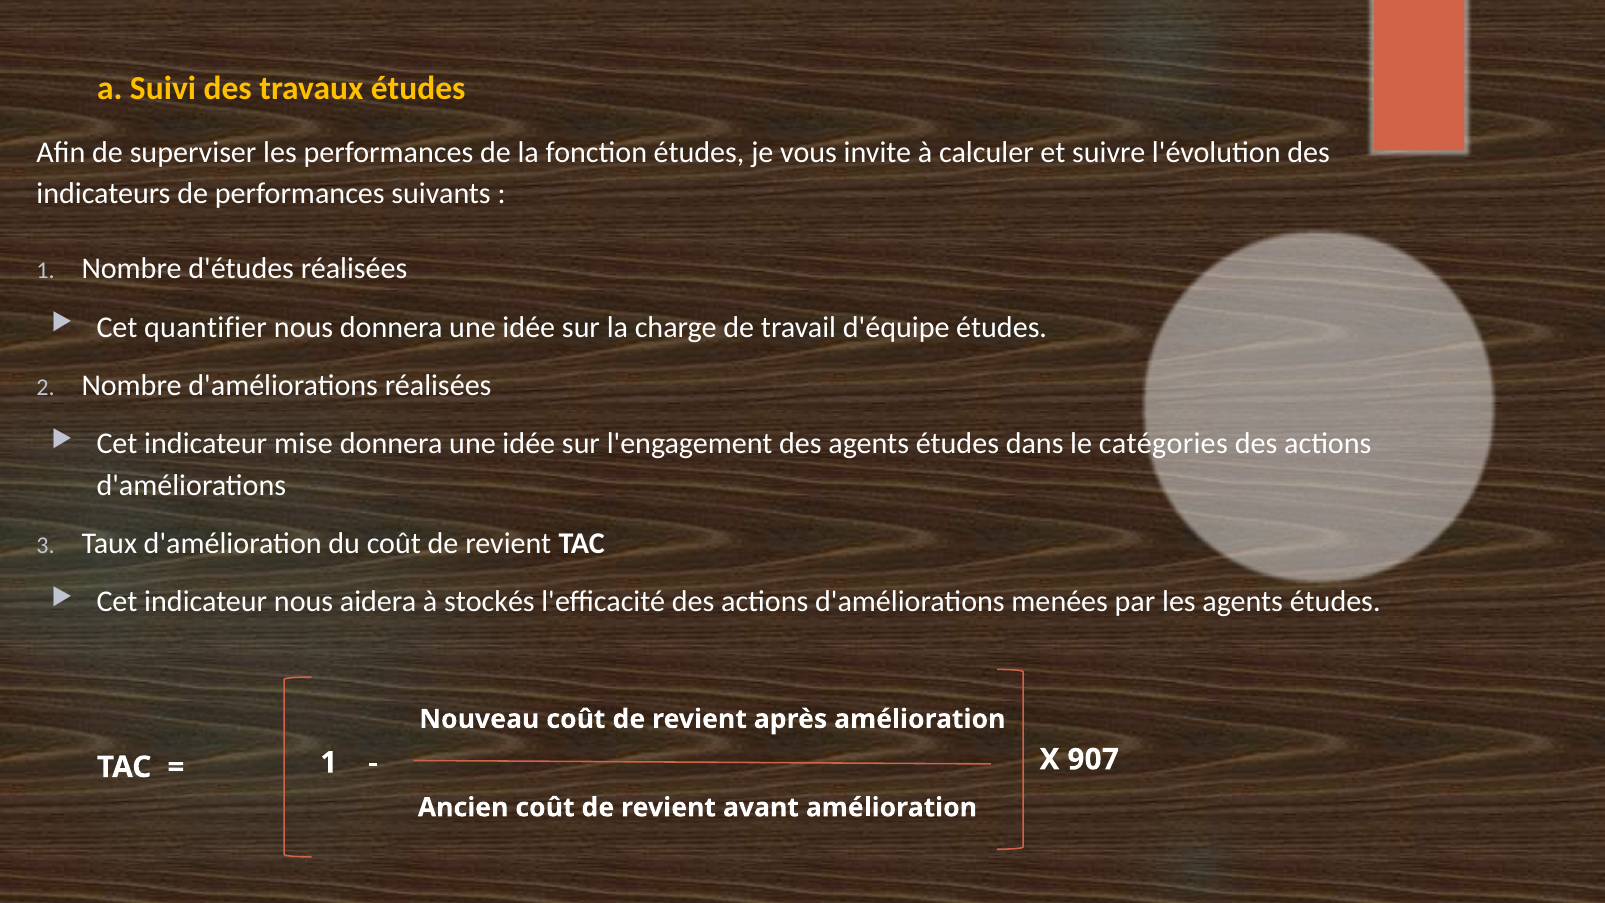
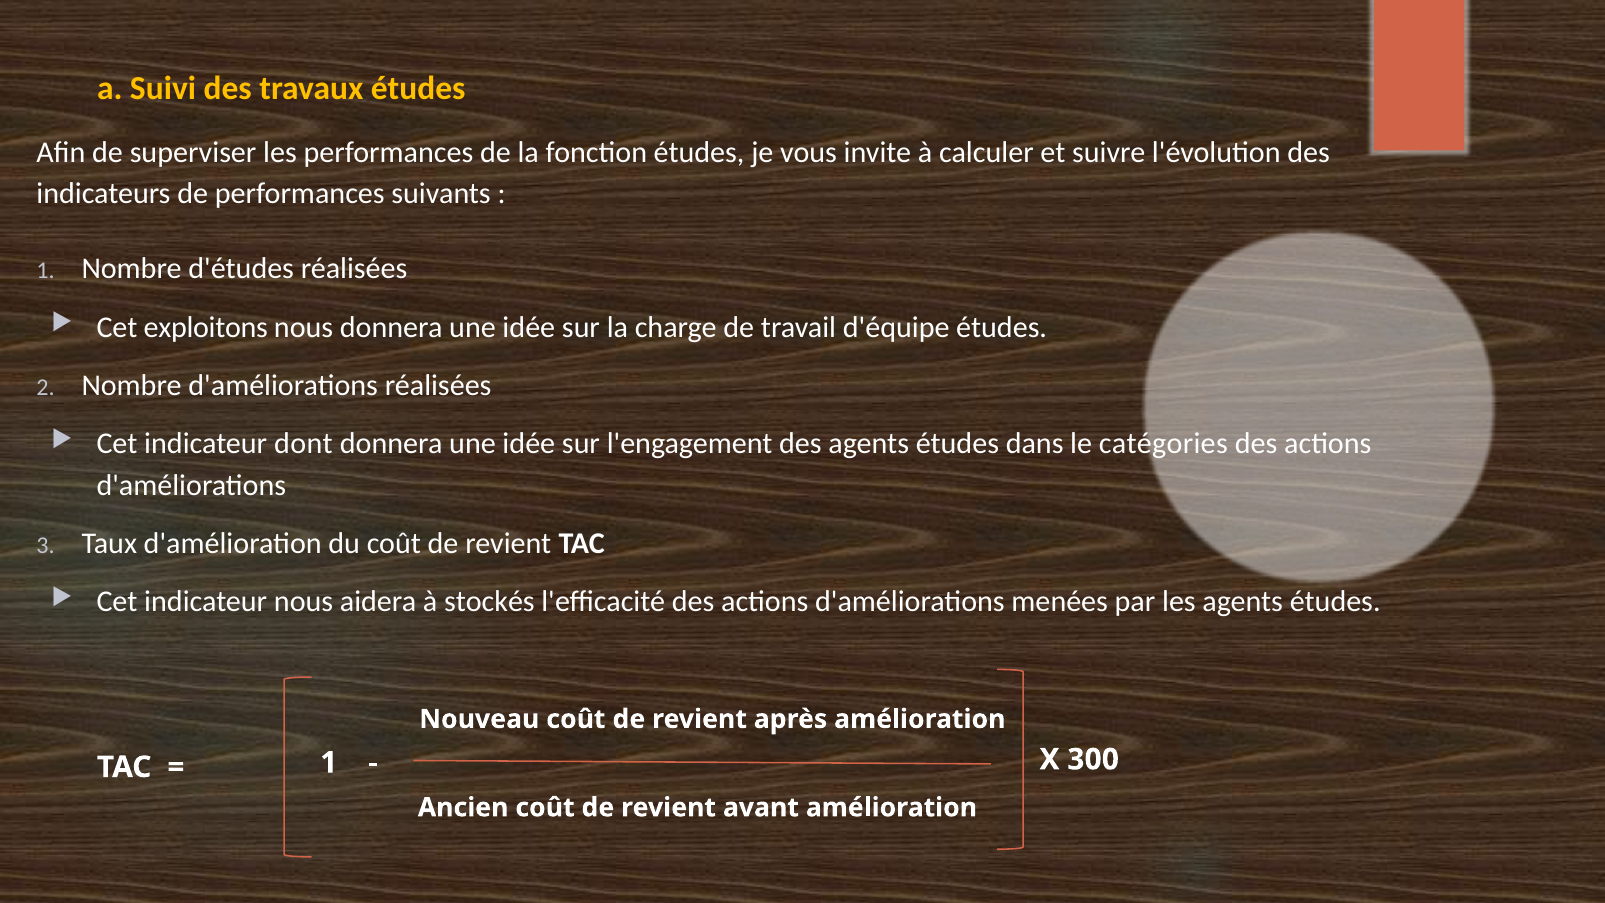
quantifier: quantifier -> exploitons (206, 327)
mise: mise -> dont (303, 444)
907: 907 -> 300 (1093, 759)
